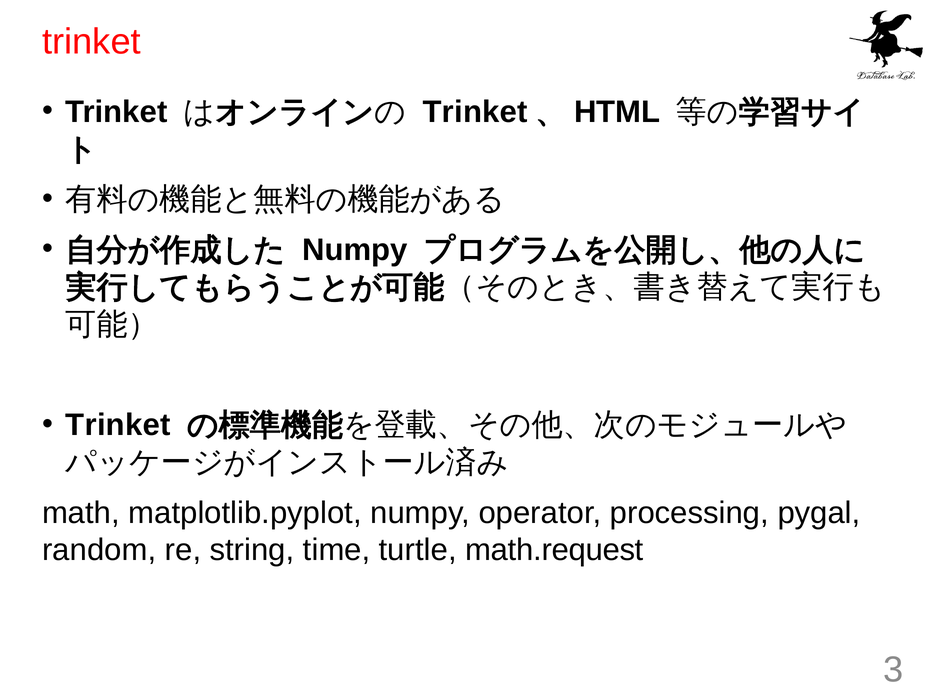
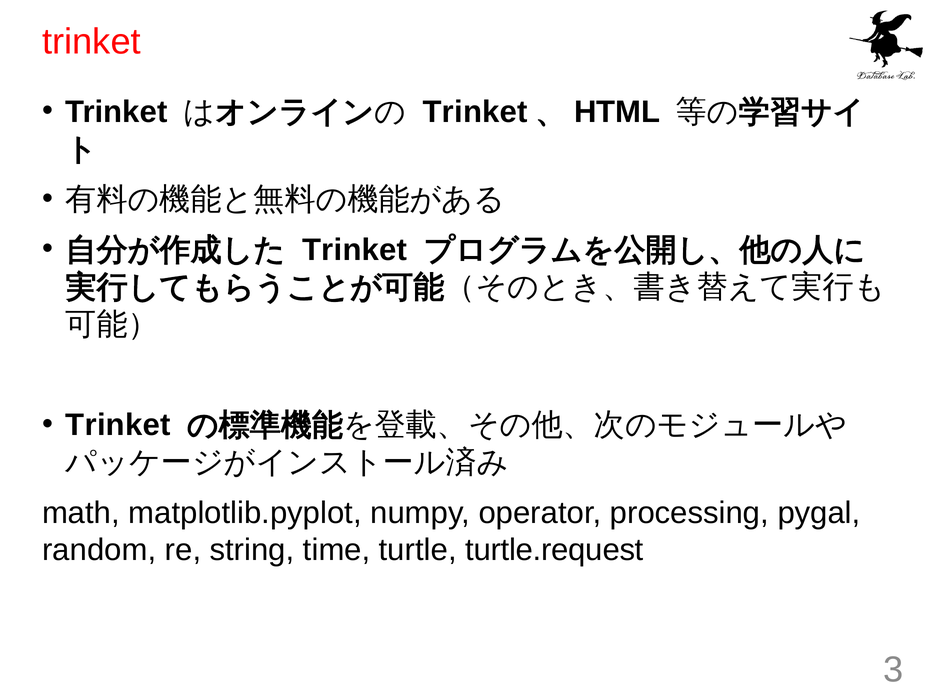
Numpy: Numpy -> Trinket (355, 250)
math.request: math.request -> turtle.request (554, 550)
